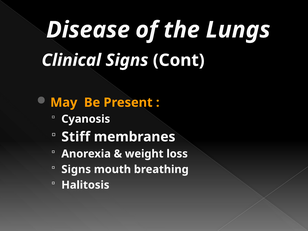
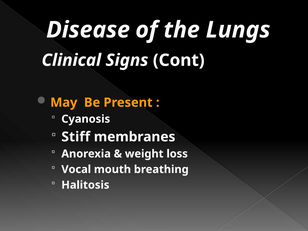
Signs: Signs -> Vocal (76, 169)
